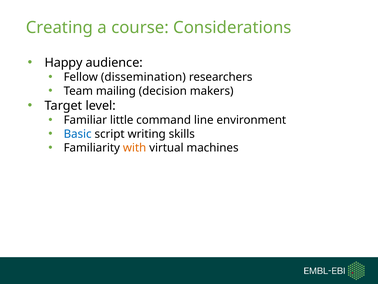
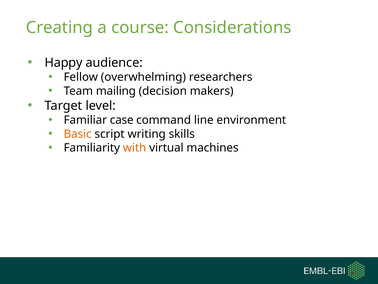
dissemination: dissemination -> overwhelming (143, 77)
little: little -> case (122, 120)
Basic colour: blue -> orange (78, 134)
